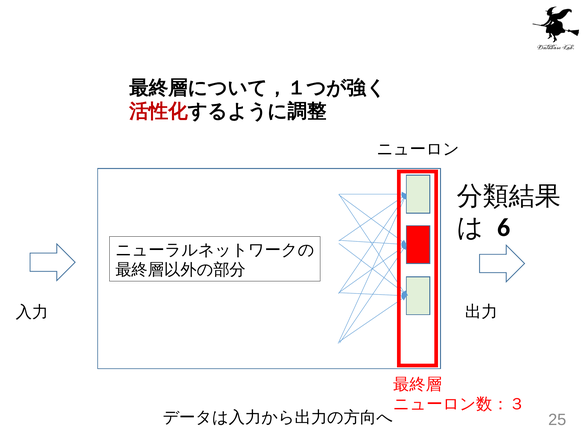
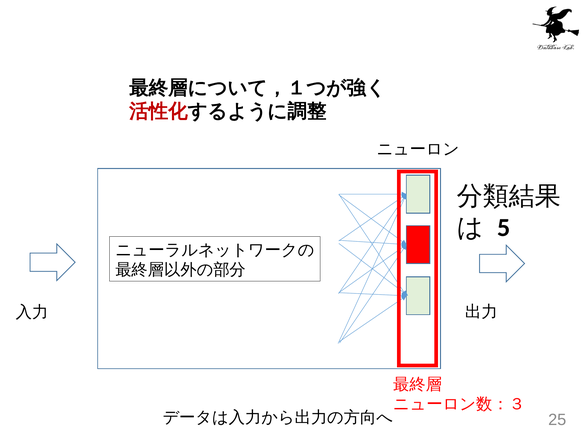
6: 6 -> 5 (504, 227)
